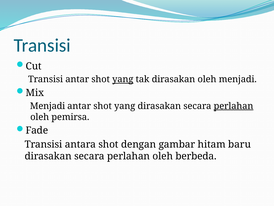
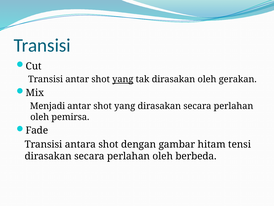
oleh menjadi: menjadi -> gerakan (238, 79)
perlahan underline: present -> none (233, 106)
baru: baru -> tensi (240, 144)
